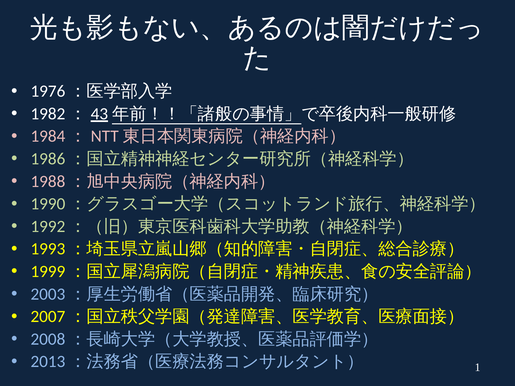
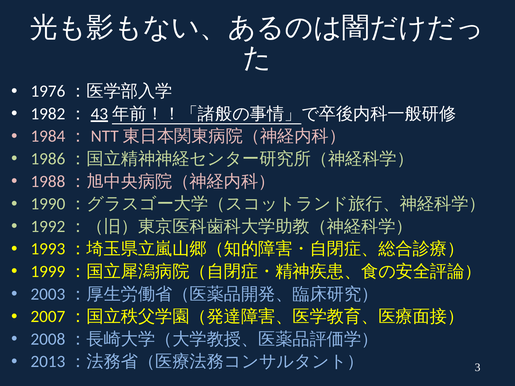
1: 1 -> 3 (478, 368)
